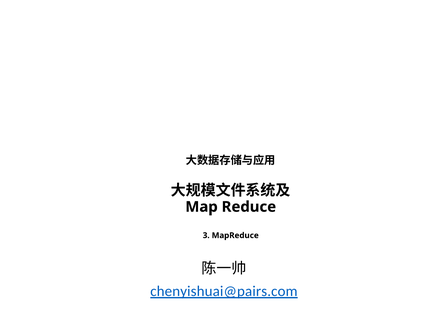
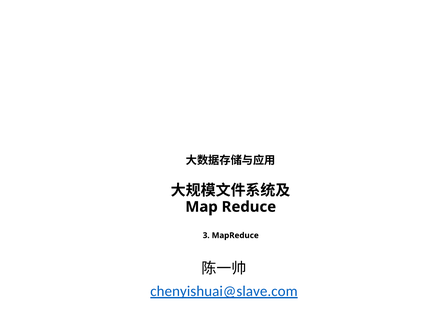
chenyishuai@pairs.com: chenyishuai@pairs.com -> chenyishuai@slave.com (224, 291)
